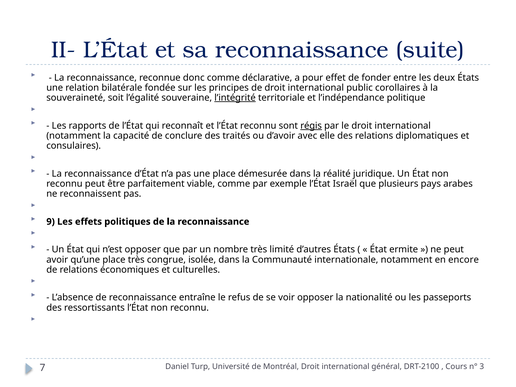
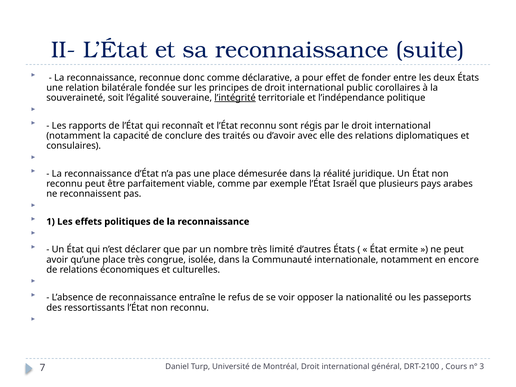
régis underline: present -> none (311, 126)
9: 9 -> 1 (51, 222)
n’est opposer: opposer -> déclarer (143, 250)
